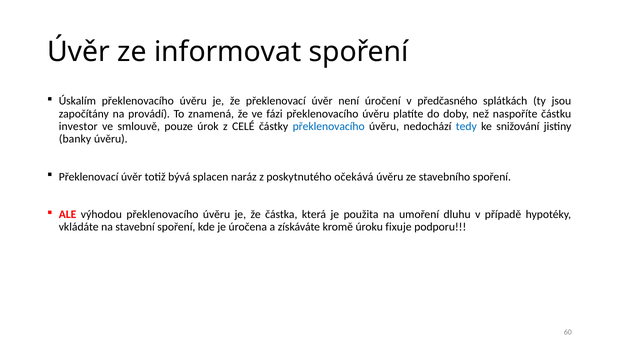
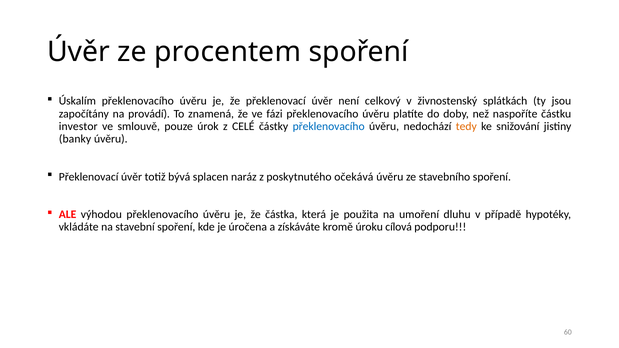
informovat: informovat -> procentem (228, 52)
úročení: úročení -> celkový (383, 101)
předčasného: předčasného -> živnostenský (447, 101)
tedy colour: blue -> orange (466, 126)
fixuje: fixuje -> cílová (399, 227)
